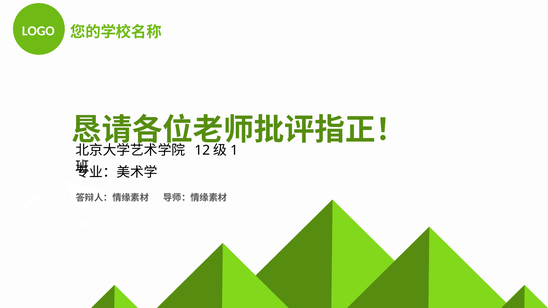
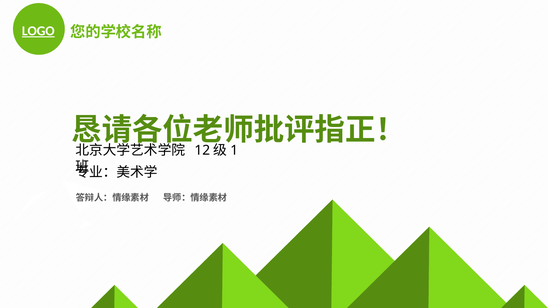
LOGO underline: none -> present (38, 31)
